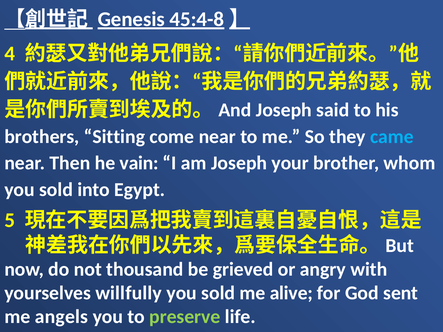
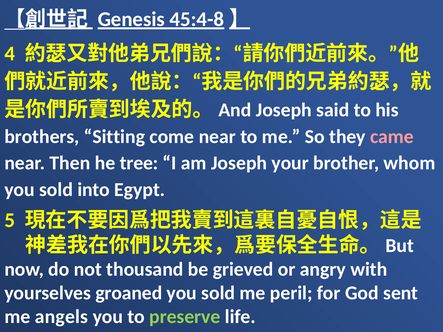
came colour: light blue -> pink (392, 137)
vain: vain -> tree (139, 163)
willfully: willfully -> groaned (129, 293)
alive: alive -> peril (291, 293)
